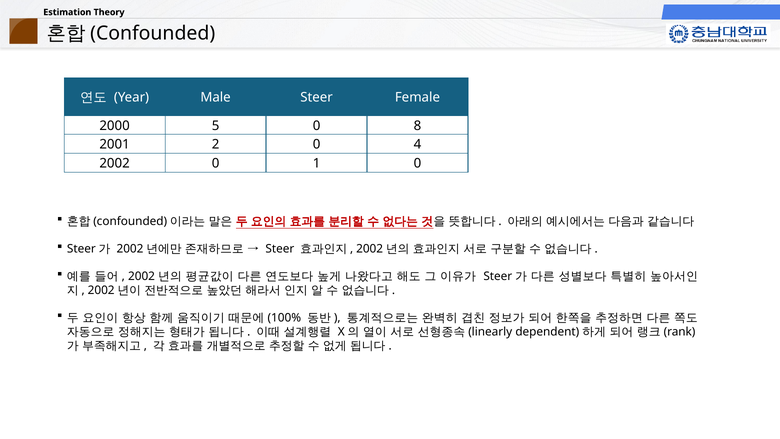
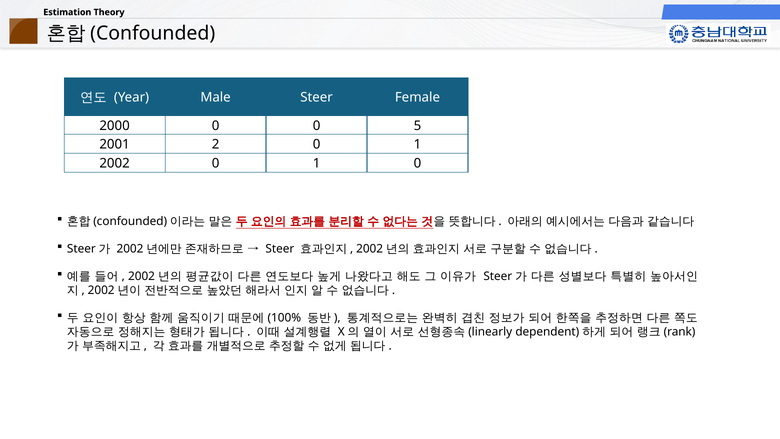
2000 5: 5 -> 0 (216, 126)
8: 8 -> 5 (418, 126)
2 0 4: 4 -> 1 (418, 144)
